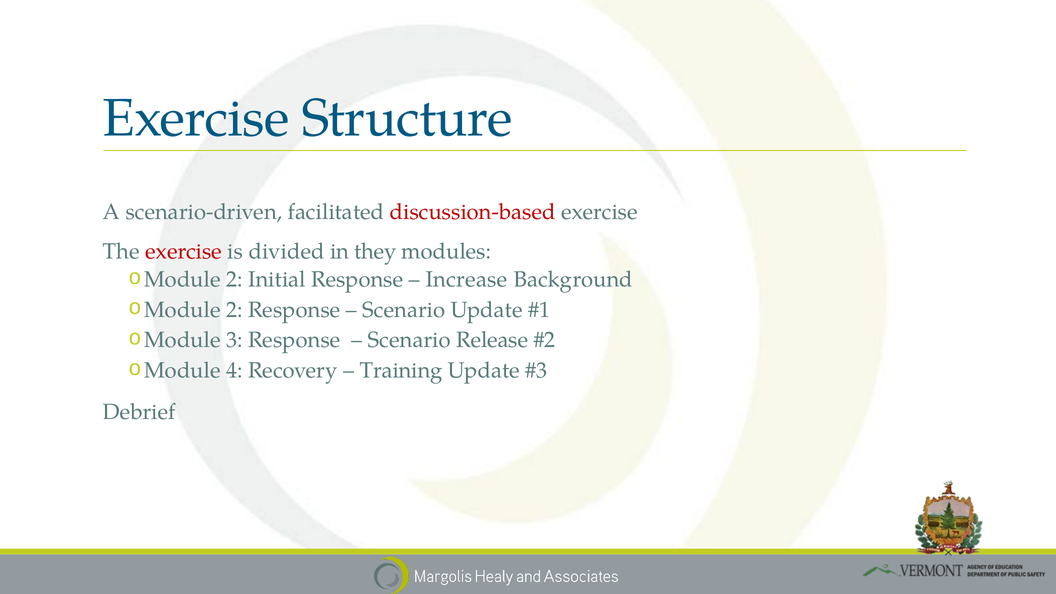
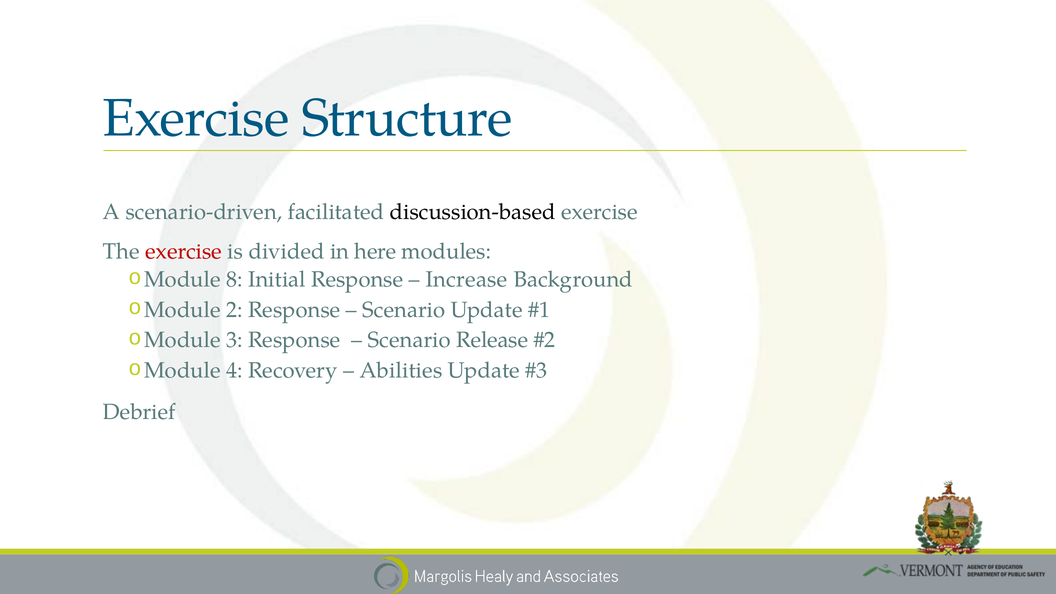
discussion-based colour: red -> black (473, 212)
they: they -> here (375, 251)
2: 2 -> 8 (234, 279)
Training: Training -> Abilities (401, 371)
